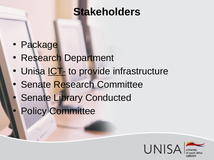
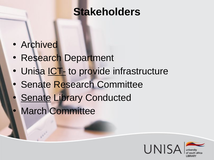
Package: Package -> Archived (39, 45)
Senate underline: none -> present (36, 98)
Policy: Policy -> March (34, 111)
